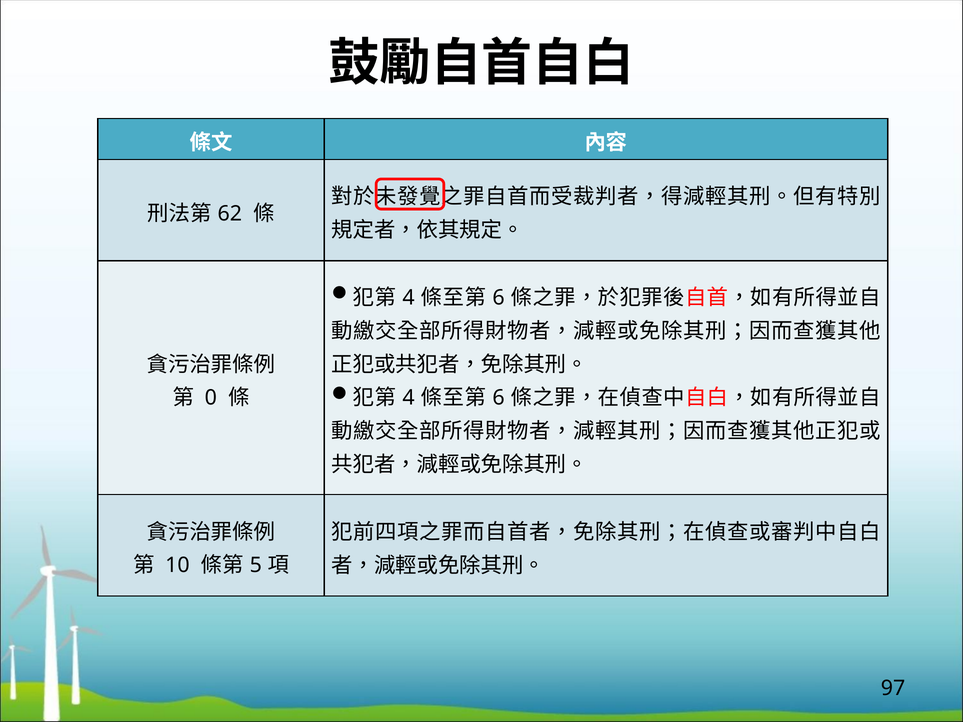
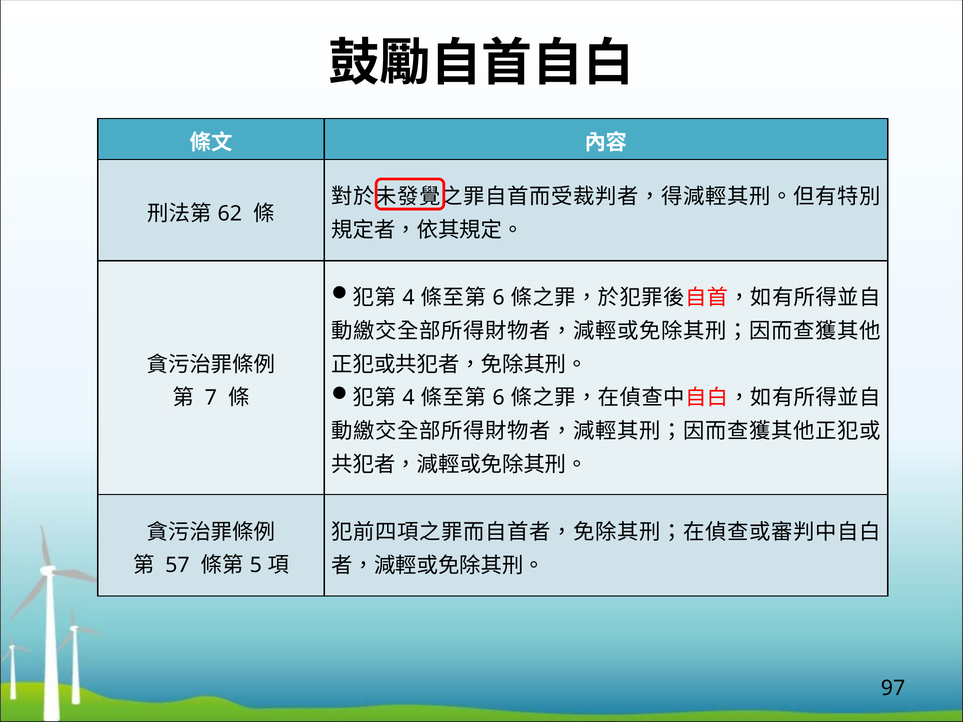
0: 0 -> 7 (211, 398)
10: 10 -> 57 (177, 566)
